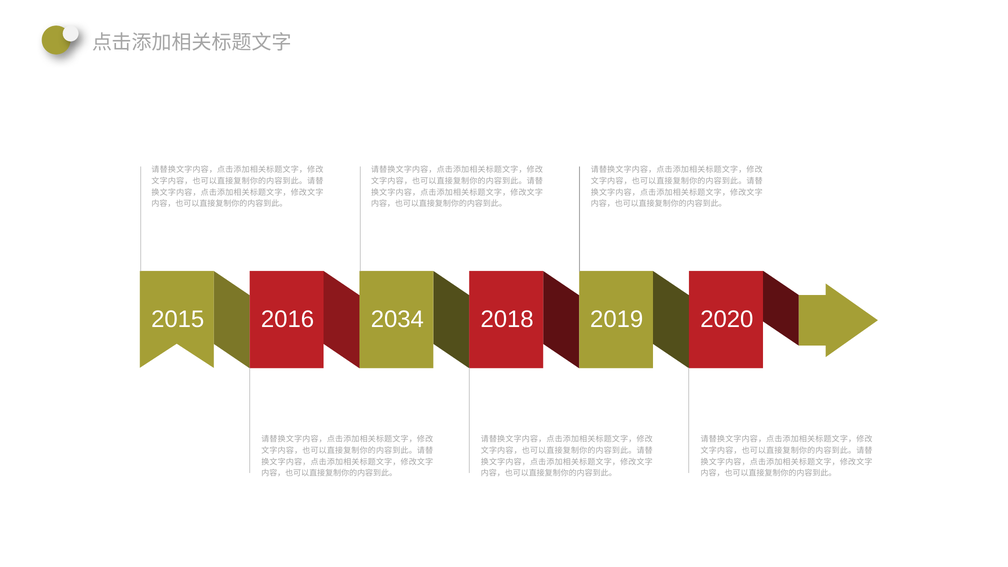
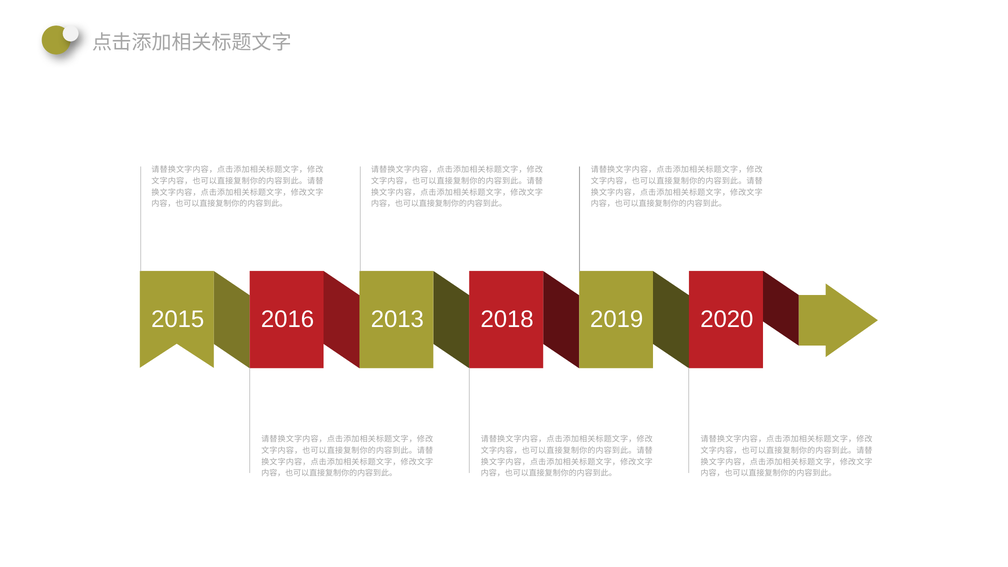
2034: 2034 -> 2013 (397, 320)
